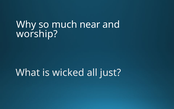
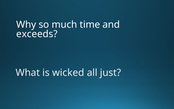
near: near -> time (90, 24)
worship: worship -> exceeds (37, 34)
